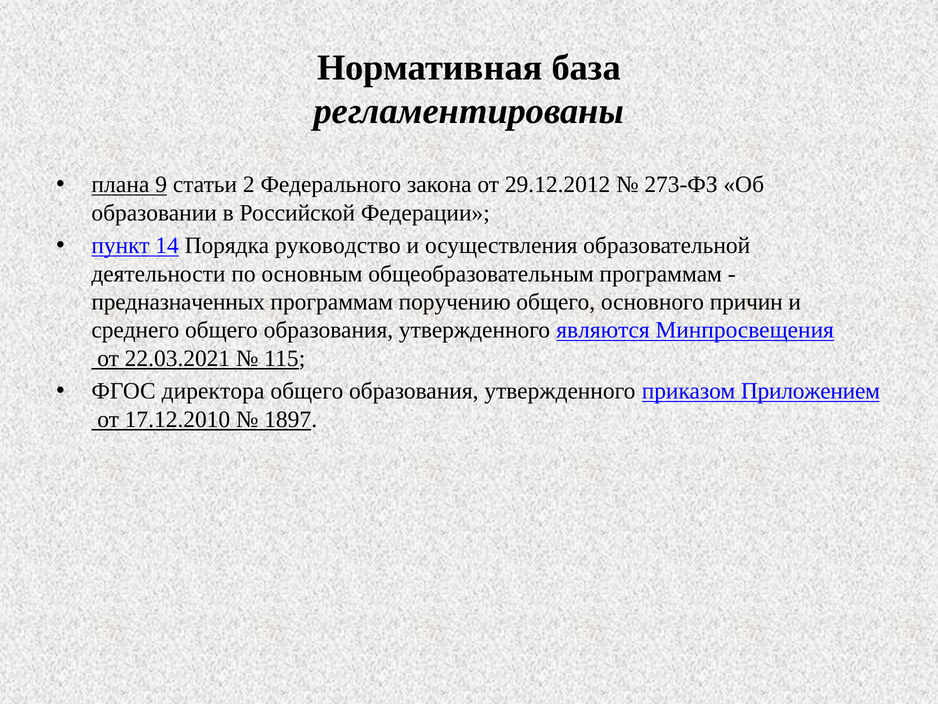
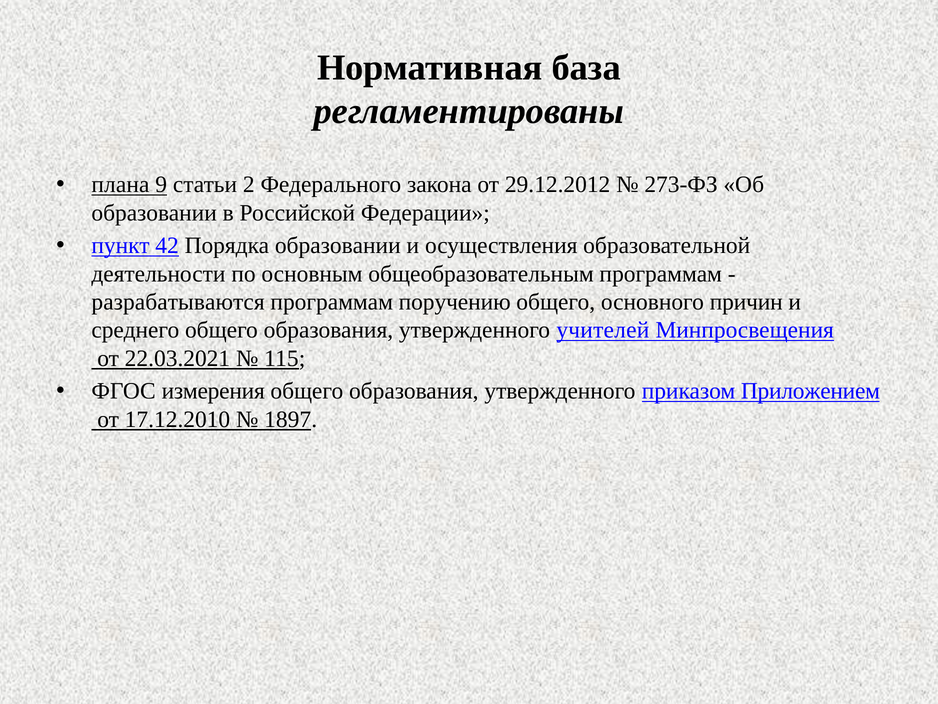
14: 14 -> 42 (167, 246)
Порядка руководство: руководство -> образовании (338, 246)
предназначенных: предназначенных -> разрабатываются (178, 302)
являются: являются -> учителей (603, 330)
директора: директора -> измерения (213, 391)
